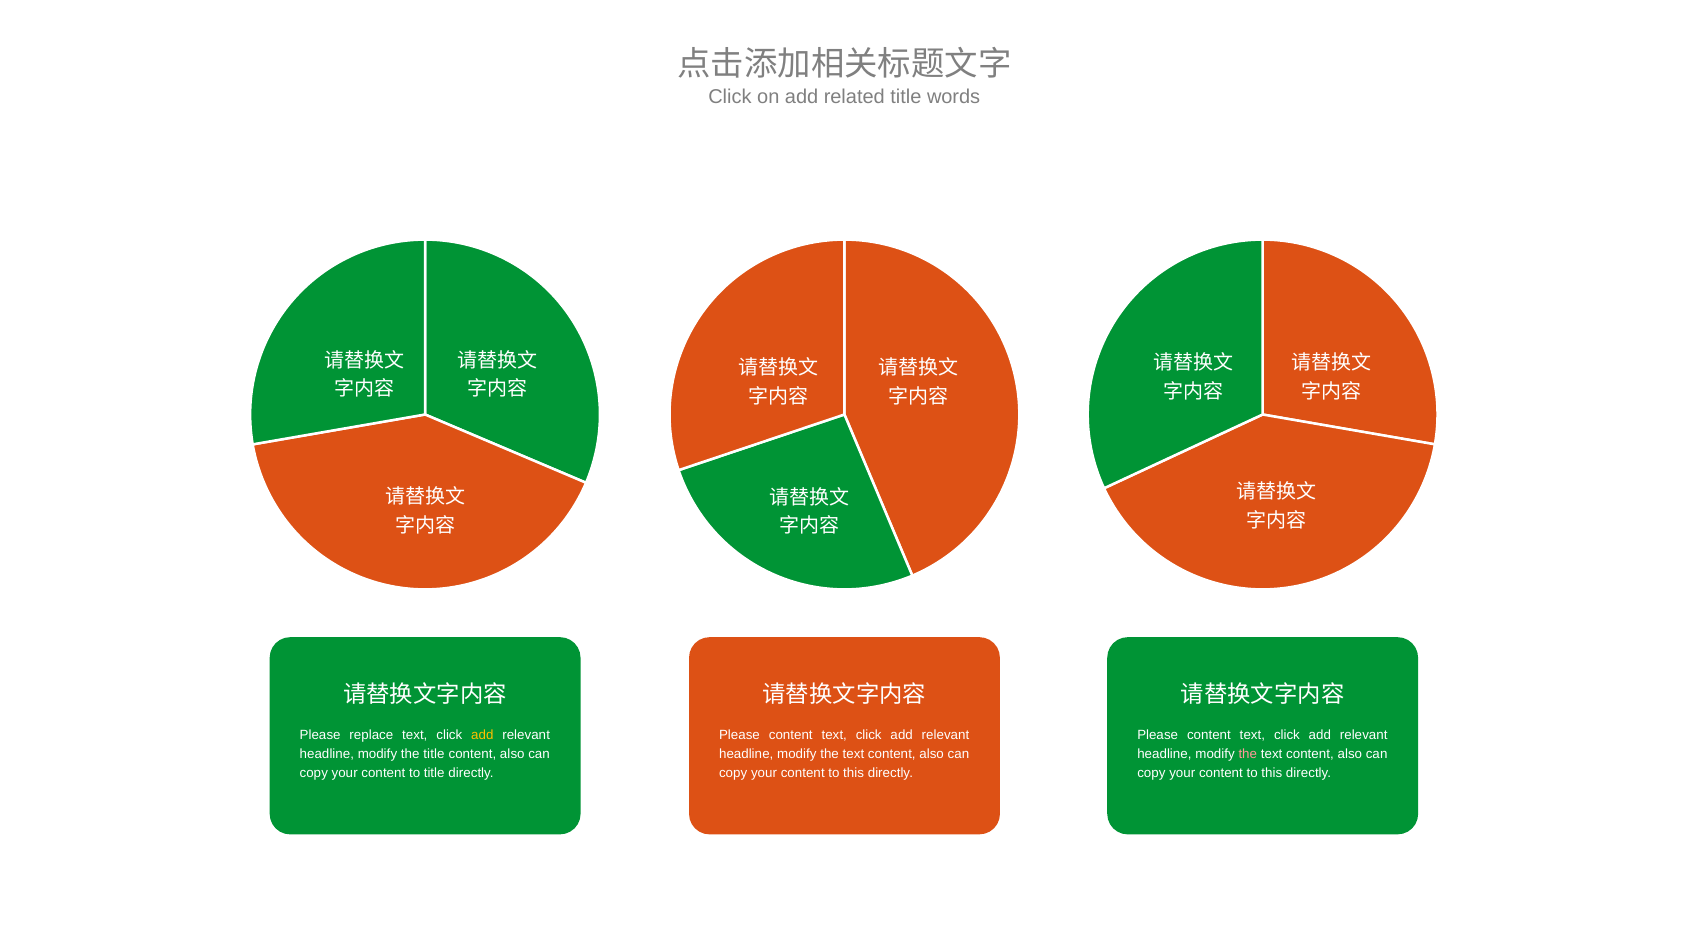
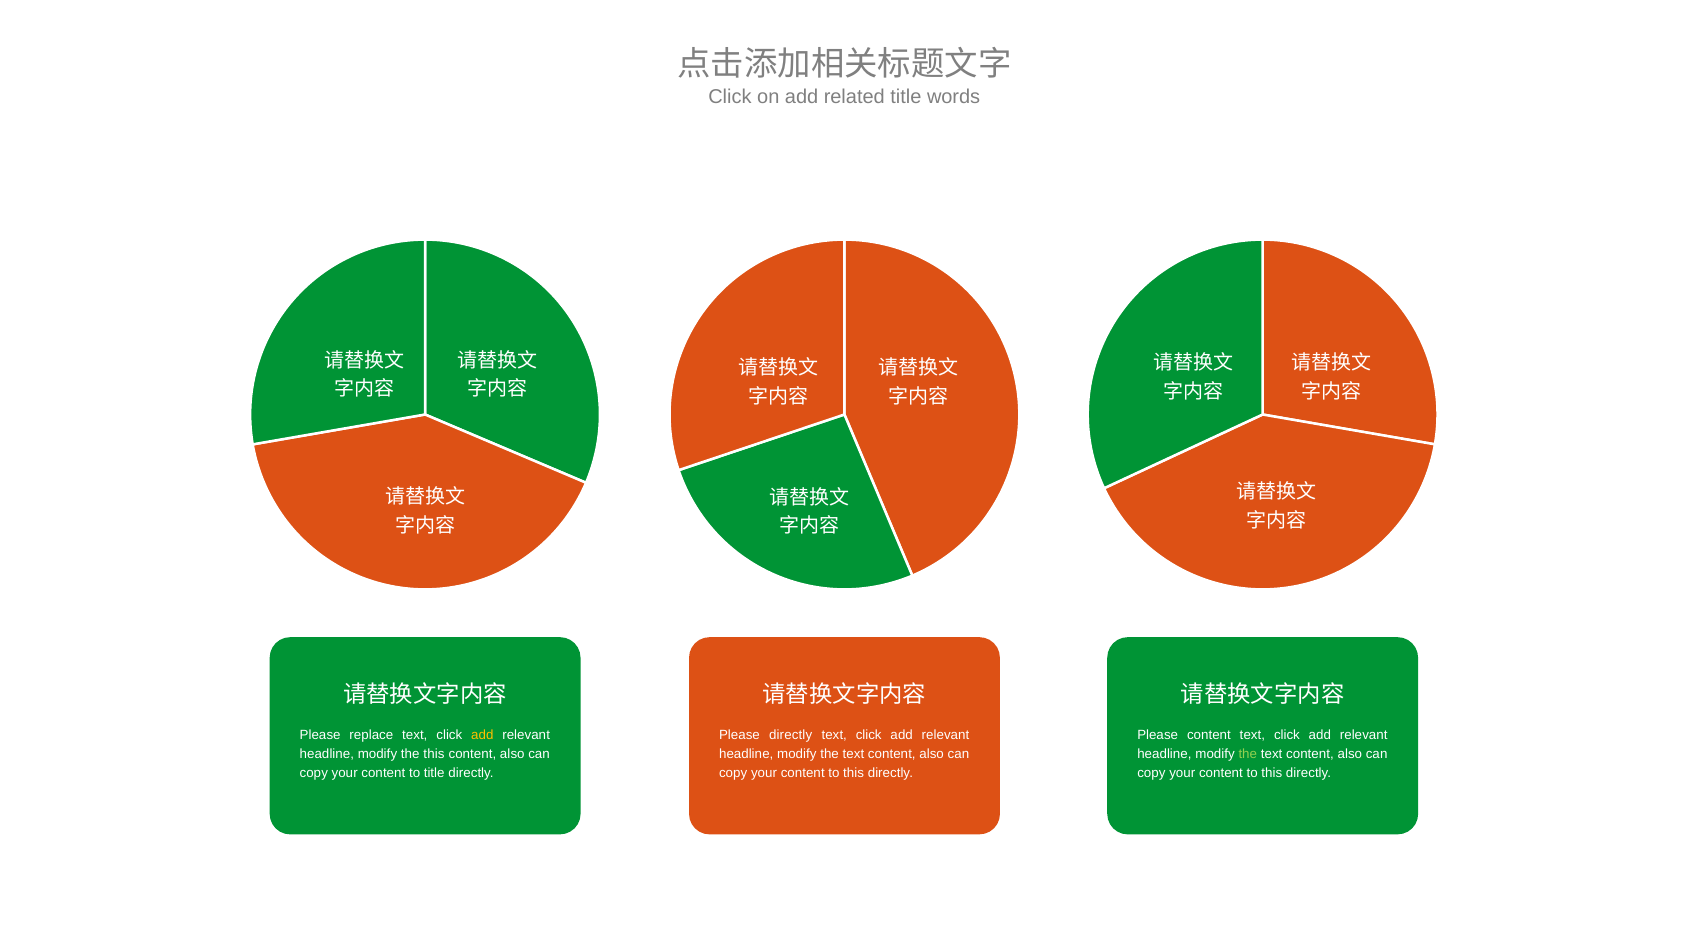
content: content -> directly (791, 735)
the title: title -> this (434, 754)
the colour: pink -> light green (1248, 754)
